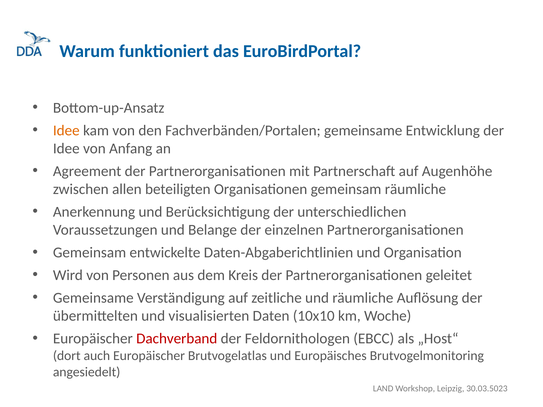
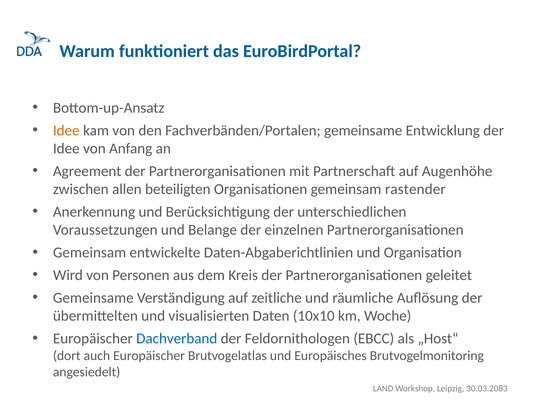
gemeinsam räumliche: räumliche -> rastender (415, 189)
Dachverband colour: red -> blue (177, 339)
30.03.5023: 30.03.5023 -> 30.03.2083 (487, 389)
